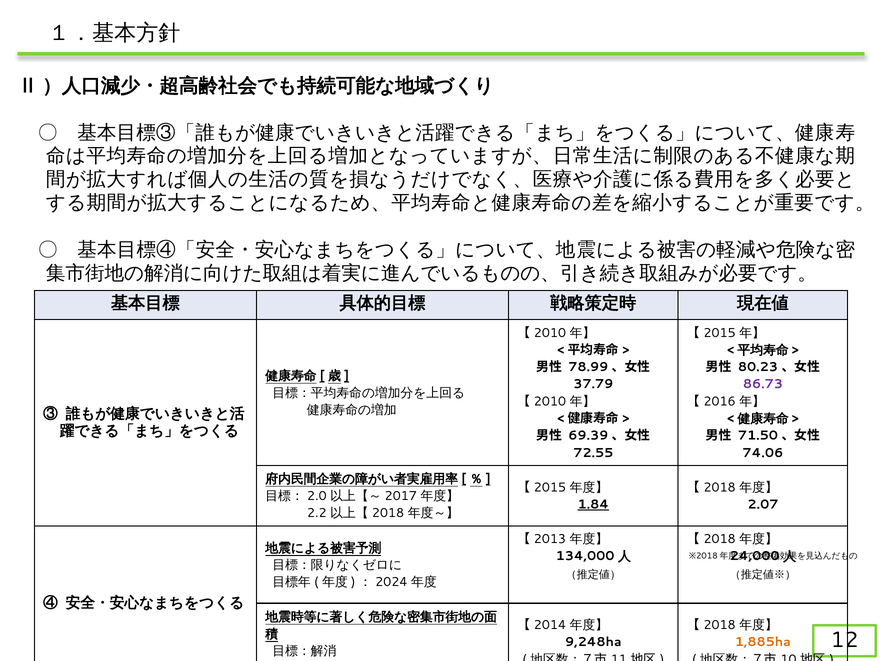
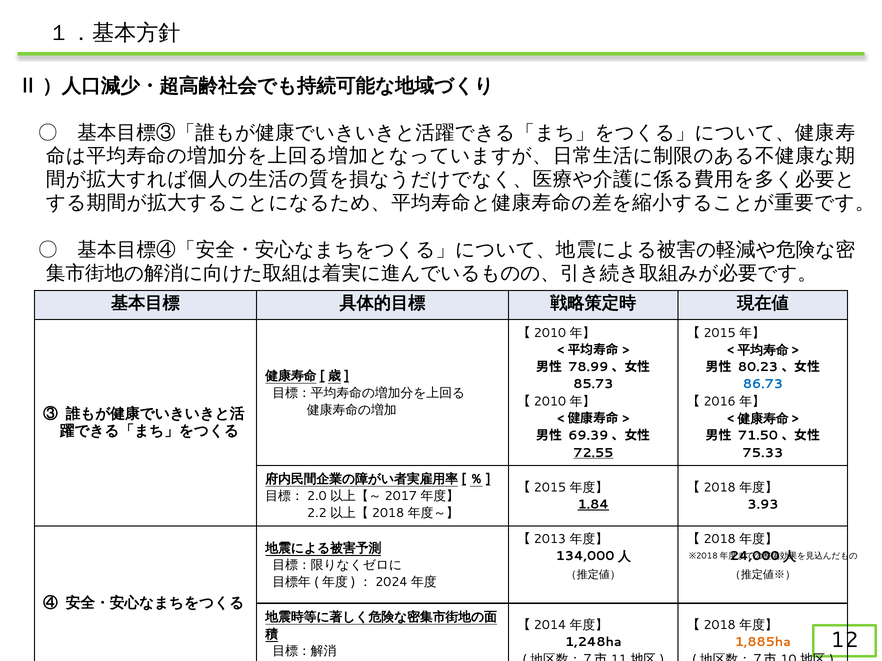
37.79: 37.79 -> 85.73 (593, 385)
86.73 colour: purple -> blue (763, 385)
72.55 underline: none -> present (593, 453)
74.06: 74.06 -> 75.33 (763, 453)
2.07: 2.07 -> 3.93 (763, 505)
9,248ha: 9,248ha -> 1,248ha (593, 643)
